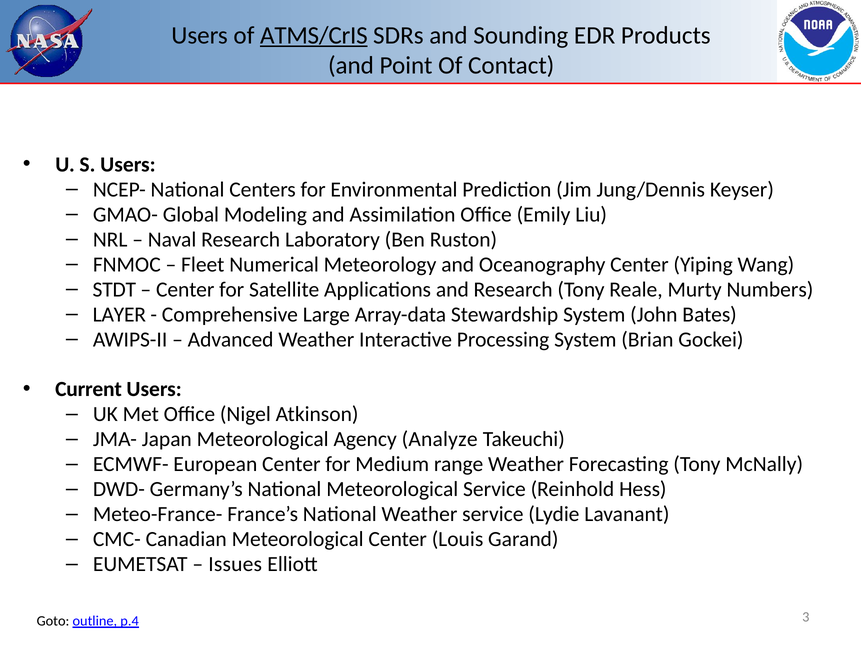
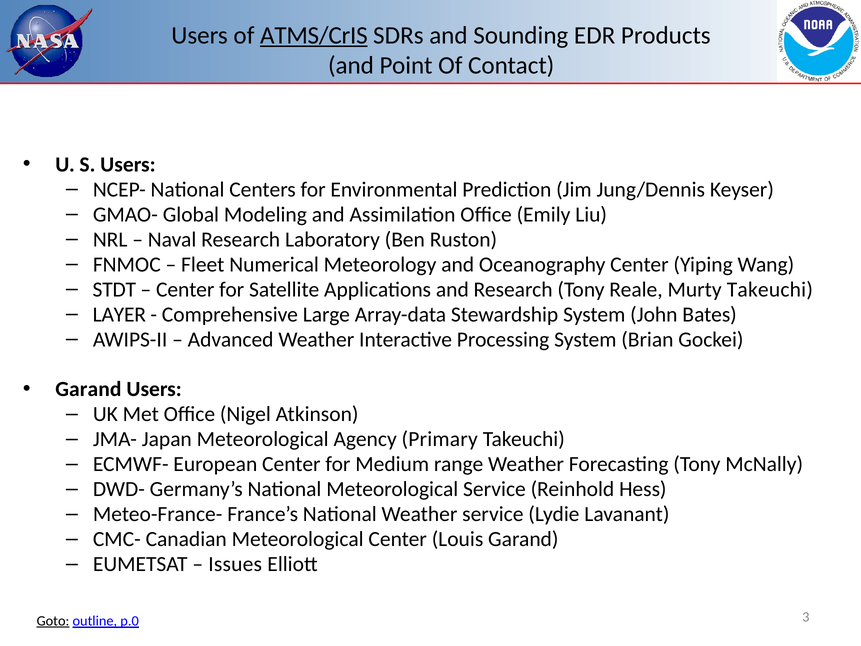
Murty Numbers: Numbers -> Takeuchi (770, 289)
Current: Current -> Garand (88, 389)
Analyze: Analyze -> Primary (440, 439)
Goto underline: none -> present (53, 621)
p.4: p.4 -> p.0 (130, 621)
